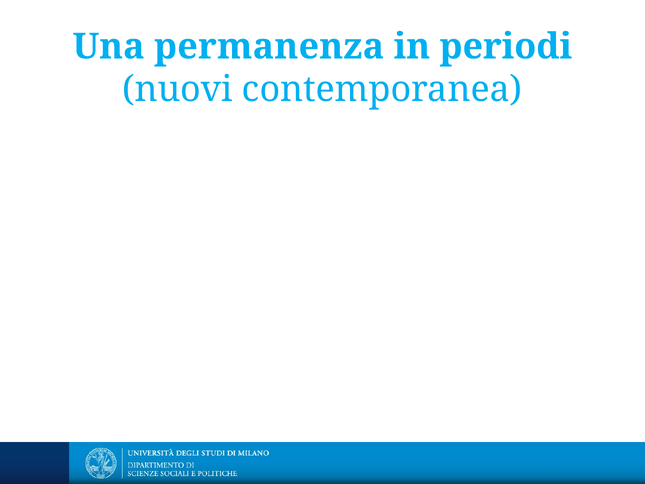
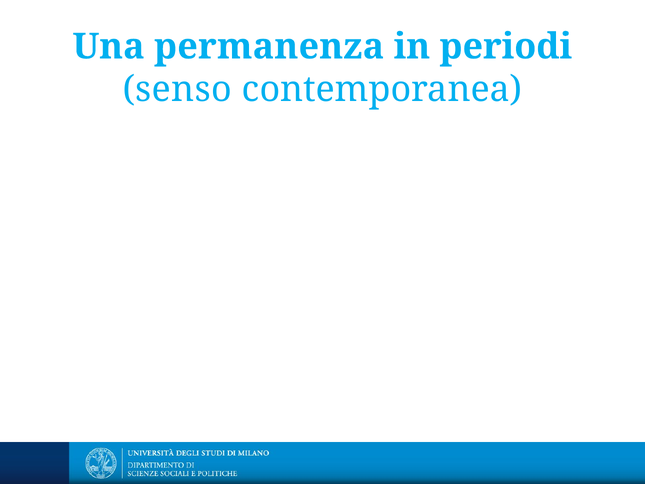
nuovi: nuovi -> senso (177, 90)
